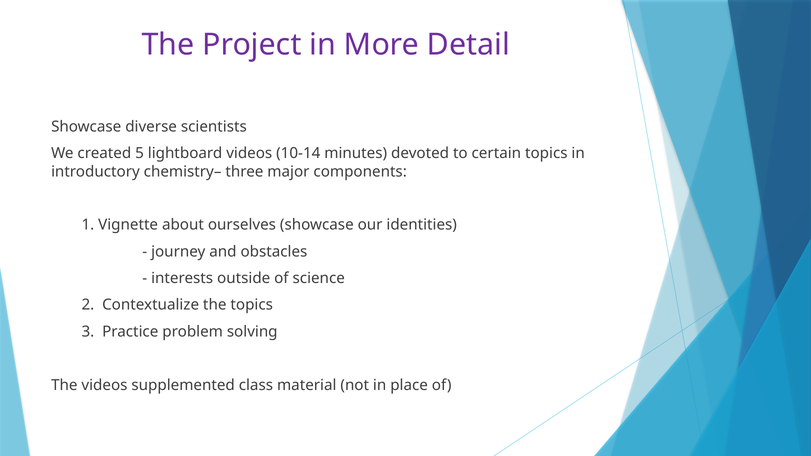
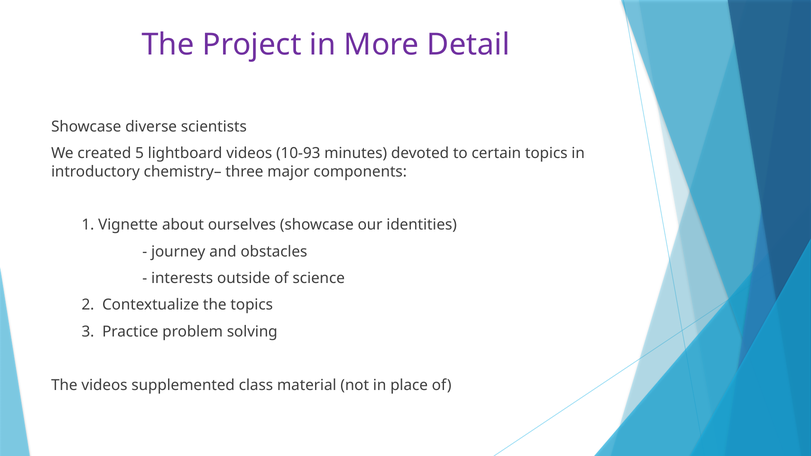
10-14: 10-14 -> 10-93 (298, 153)
